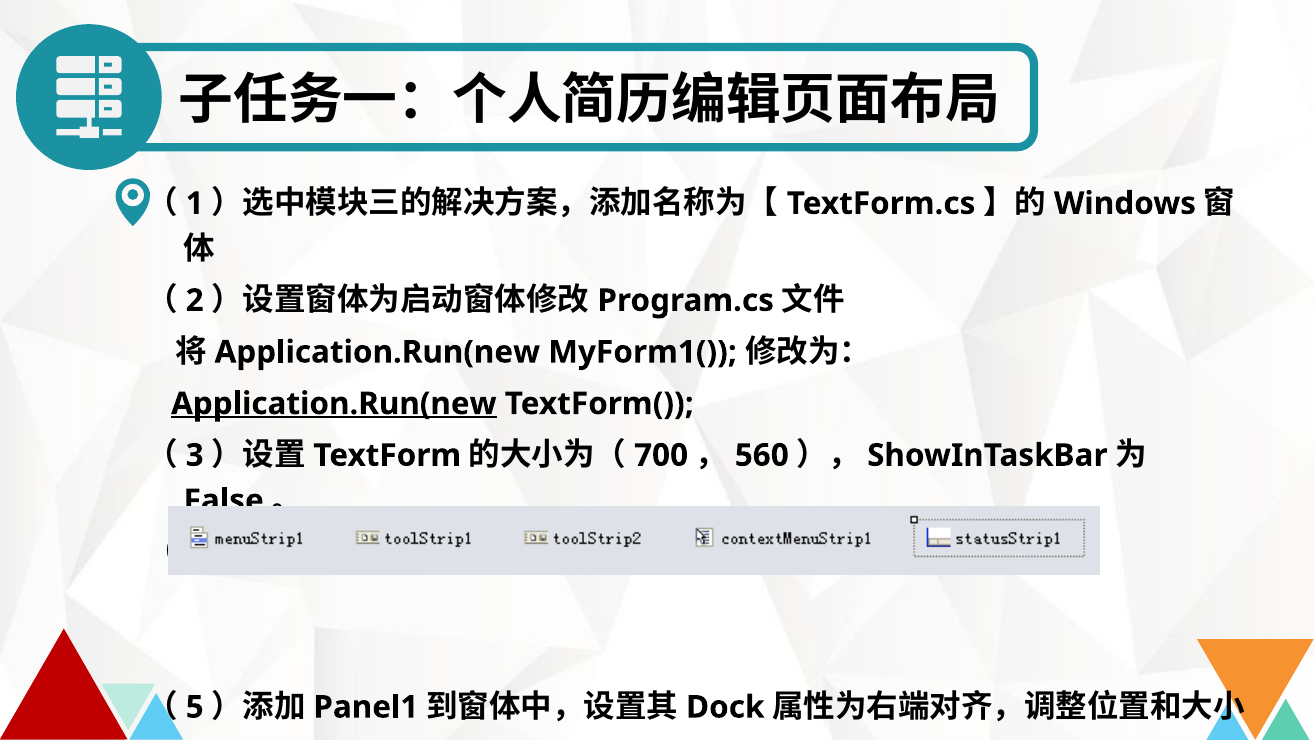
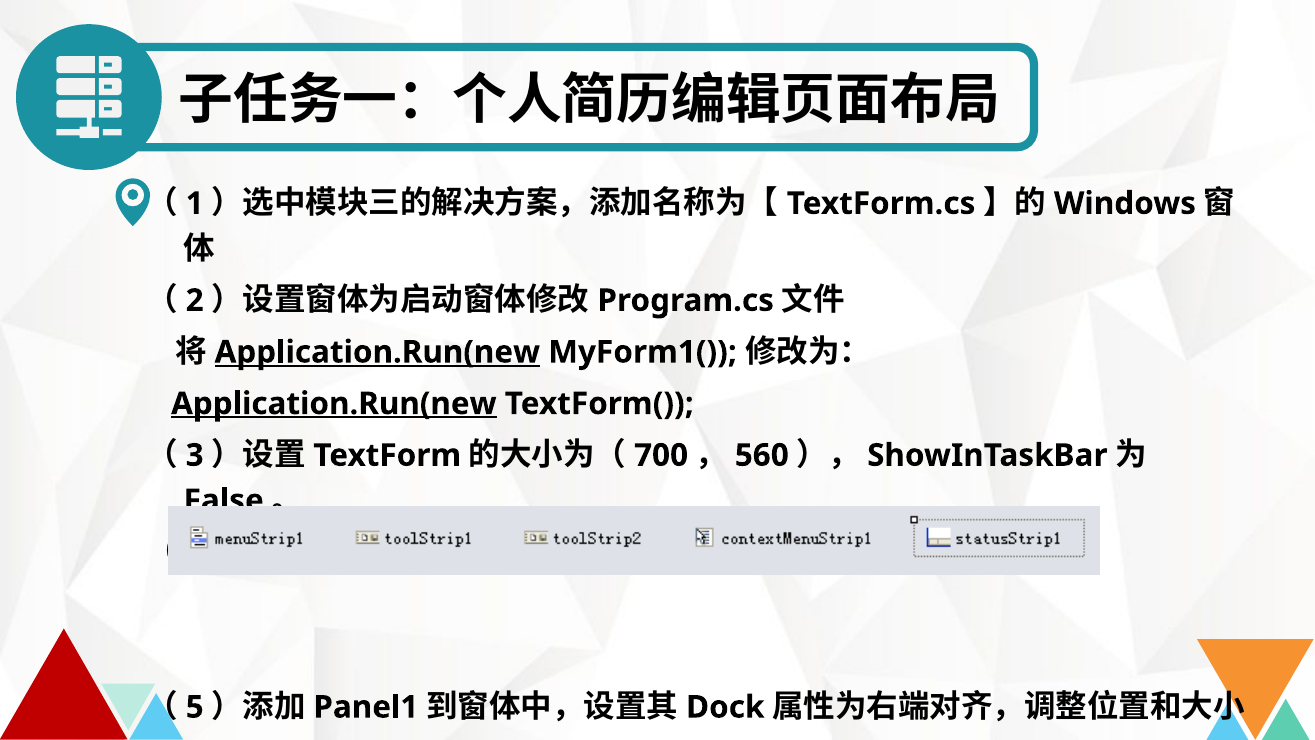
Application.Run(new underline: none -> present (377, 352)
